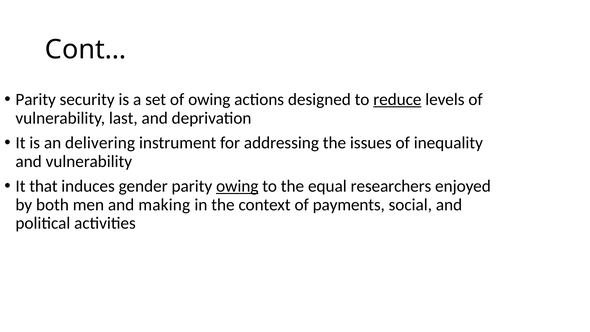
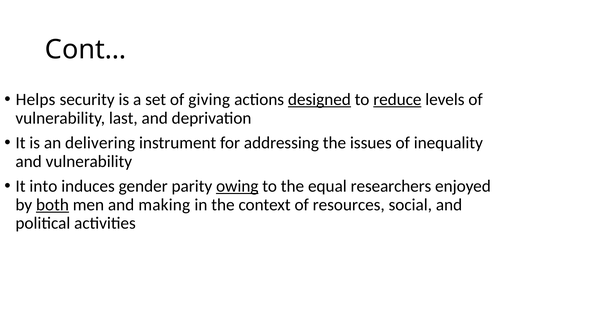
Parity: Parity -> Helps (36, 99)
of owing: owing -> giving (209, 99)
designed underline: none -> present (319, 99)
that: that -> into (43, 186)
both underline: none -> present (52, 205)
payments: payments -> resources (349, 205)
